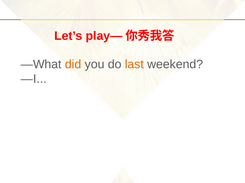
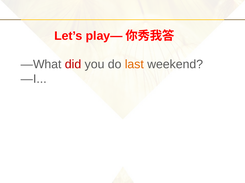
did colour: orange -> red (73, 65)
